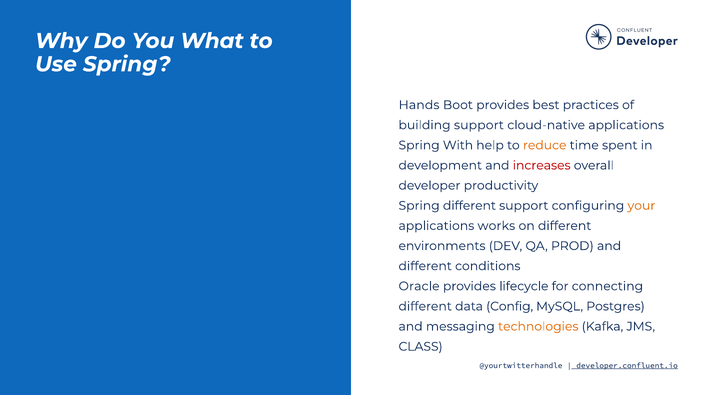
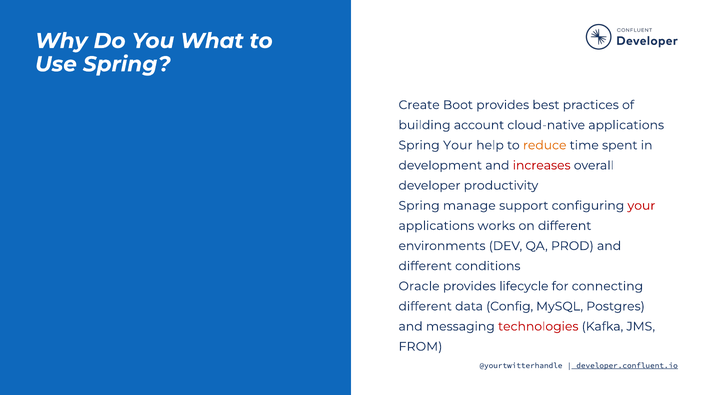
Hands: Hands -> Create (419, 105)
building support: support -> account (479, 125)
Spring With: With -> Your (458, 145)
Spring different: different -> manage (469, 206)
your colour: orange -> red (641, 206)
technologies colour: orange -> red (538, 327)
CLASS: CLASS -> FROM (420, 347)
